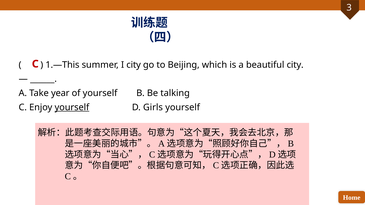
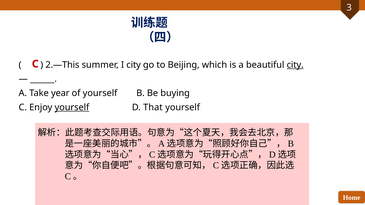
1.—This: 1.—This -> 2.—This (62, 65)
city underline: none -> present (295, 65)
talking: talking -> buying (175, 93)
Girls: Girls -> That (153, 108)
